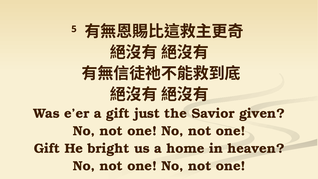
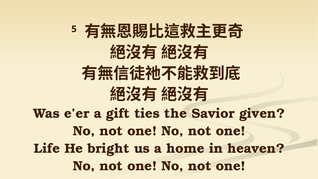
just: just -> ties (147, 113)
Gift: Gift -> Life (47, 148)
